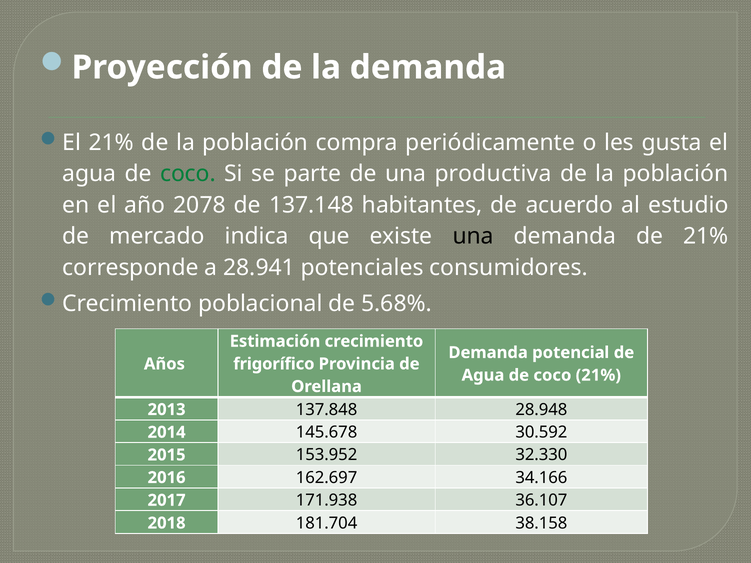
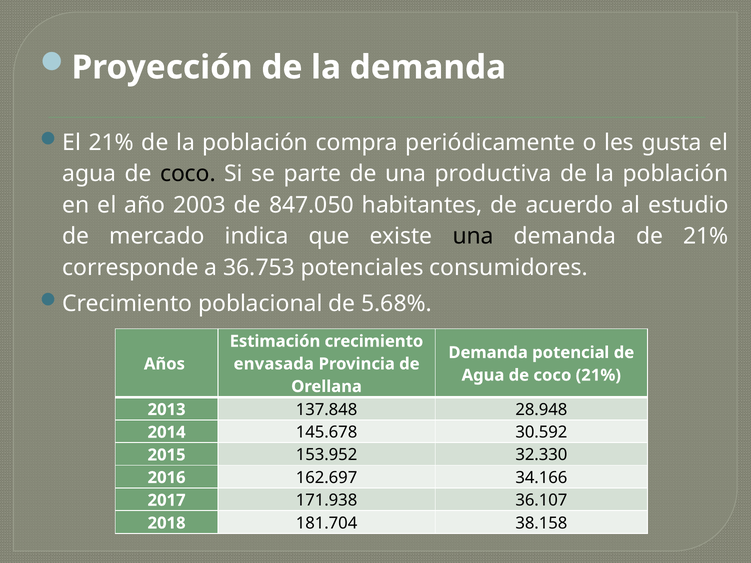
coco colour: green -> black (188, 174)
2078: 2078 -> 2003 (200, 205)
137.148: 137.148 -> 847.050 (311, 205)
28.941: 28.941 -> 36.753 (259, 268)
frigorífico: frigorífico -> envasada (274, 364)
